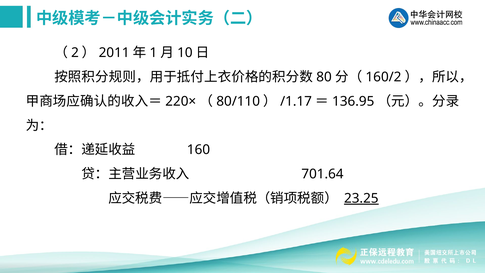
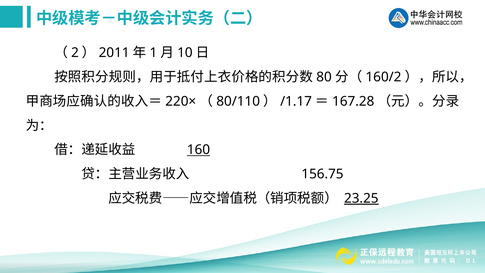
136.95: 136.95 -> 167.28 (353, 101)
160 underline: none -> present (198, 150)
701.64: 701.64 -> 156.75 (322, 174)
